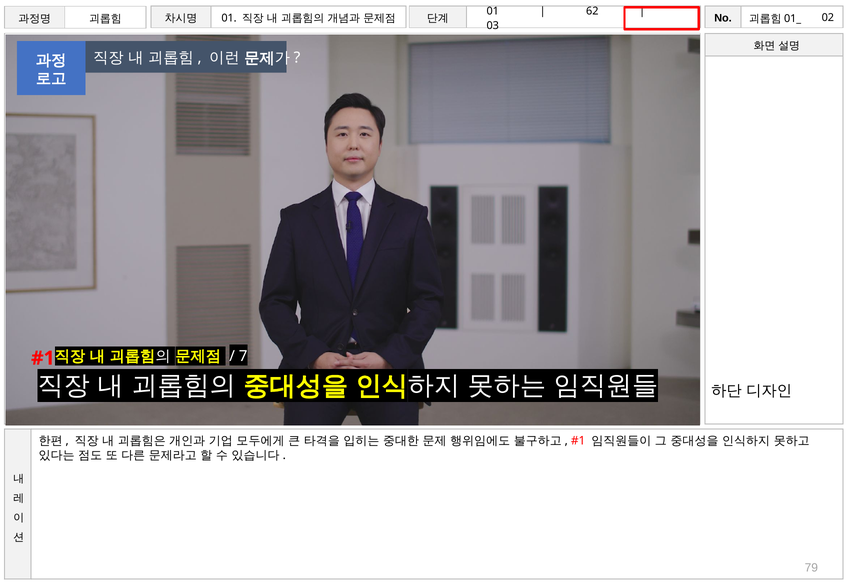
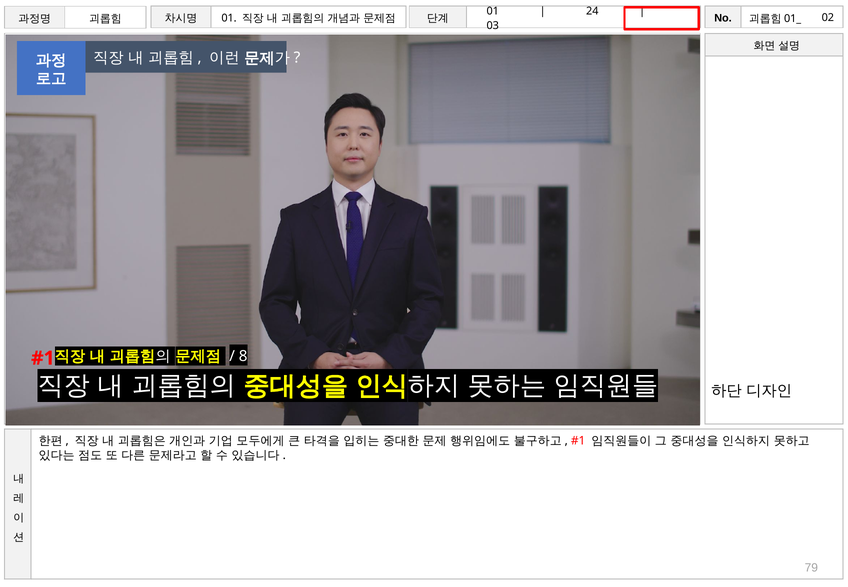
62: 62 -> 24 (592, 11)
7: 7 -> 8 (243, 356)
